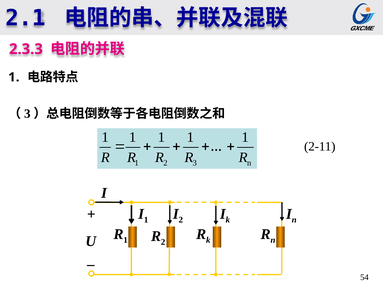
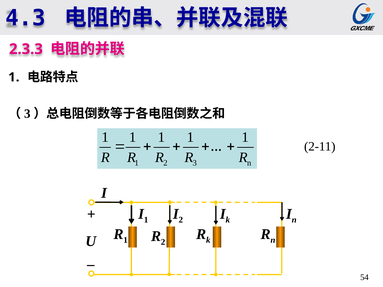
2.1: 2.1 -> 4.3 (25, 18)
